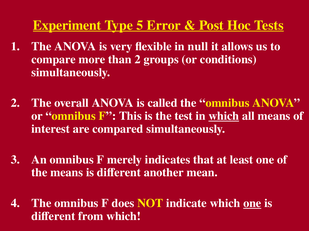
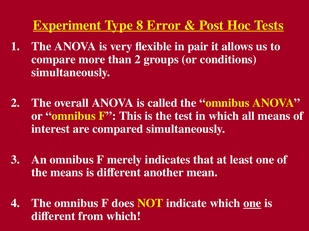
5: 5 -> 8 (140, 25)
null: null -> pair (198, 47)
which underline: present -> none (224, 116)
